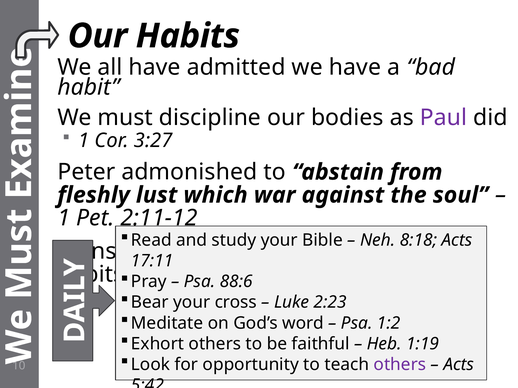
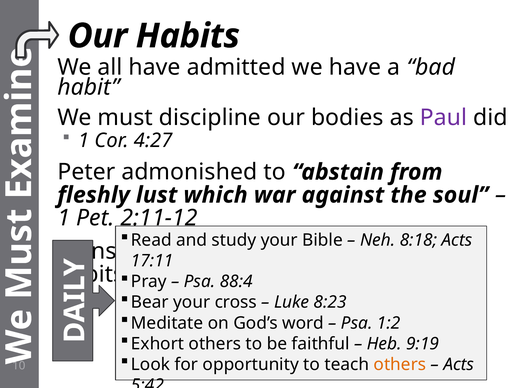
3:27: 3:27 -> 4:27 (153, 141)
88:6: 88:6 -> 88:4 (236, 282)
2:23: 2:23 -> 8:23 (330, 303)
1:19: 1:19 -> 9:19 (423, 344)
others colour: purple -> orange (400, 365)
